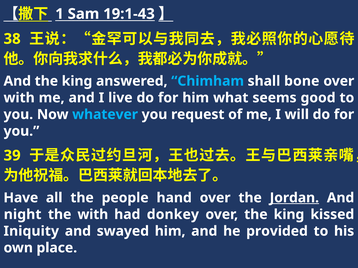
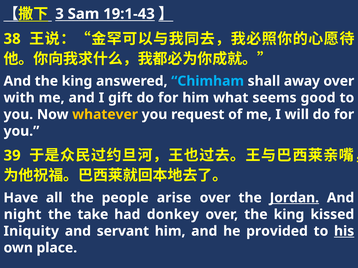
1: 1 -> 3 (60, 14)
bone: bone -> away (302, 81)
live: live -> gift (120, 98)
whatever colour: light blue -> yellow (105, 115)
hand: hand -> arise (174, 198)
the with: with -> take (93, 215)
swayed: swayed -> servant (123, 232)
his underline: none -> present (344, 232)
